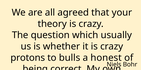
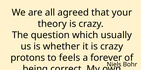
bulls: bulls -> feels (70, 58)
honest: honest -> forever (106, 58)
